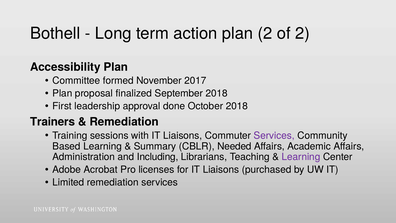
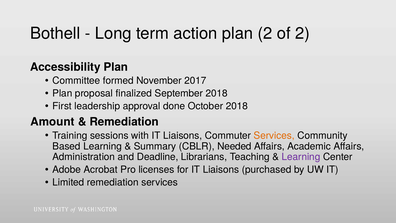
Trainers: Trainers -> Amount (52, 122)
Services colour: purple -> orange (274, 135)
Including: Including -> Deadline (158, 157)
